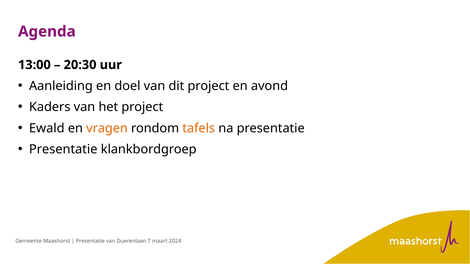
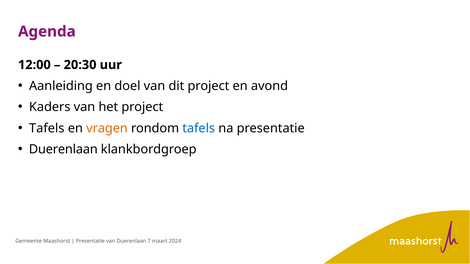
13:00: 13:00 -> 12:00 (34, 65)
Ewald: Ewald -> Tafels (47, 128)
tafels colour: orange -> blue (199, 128)
Presentatie: Presentatie -> Duerenlaan (63, 150)
